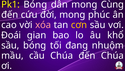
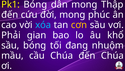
Cùng: Cùng -> Thập (112, 4)
xóa colour: pink -> light blue (43, 25)
Đoái: Đoái -> Phải (11, 35)
